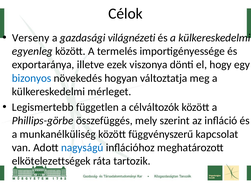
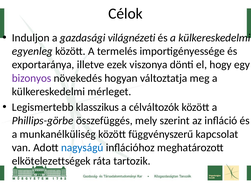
Verseny: Verseny -> Induljon (31, 38)
bizonyos colour: blue -> purple (32, 78)
független: független -> klasszikus (97, 107)
